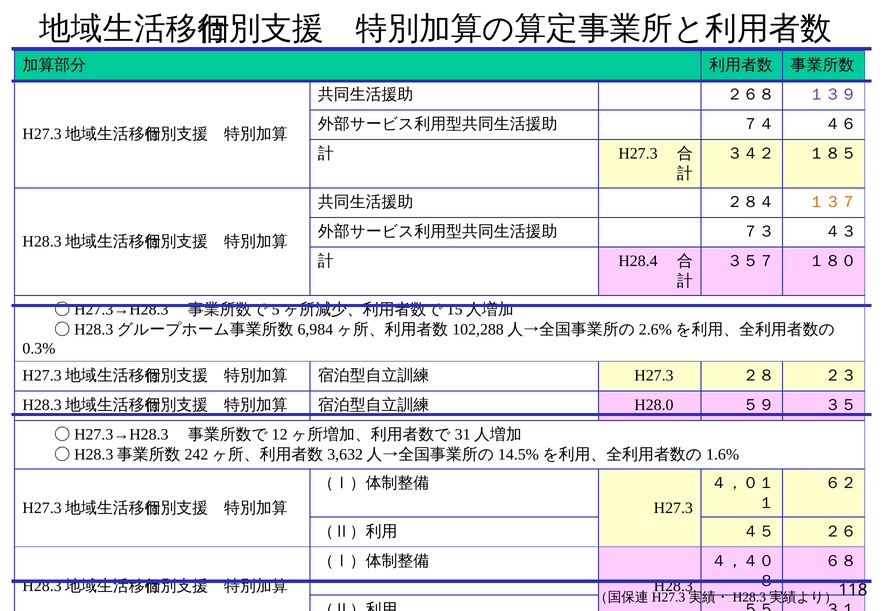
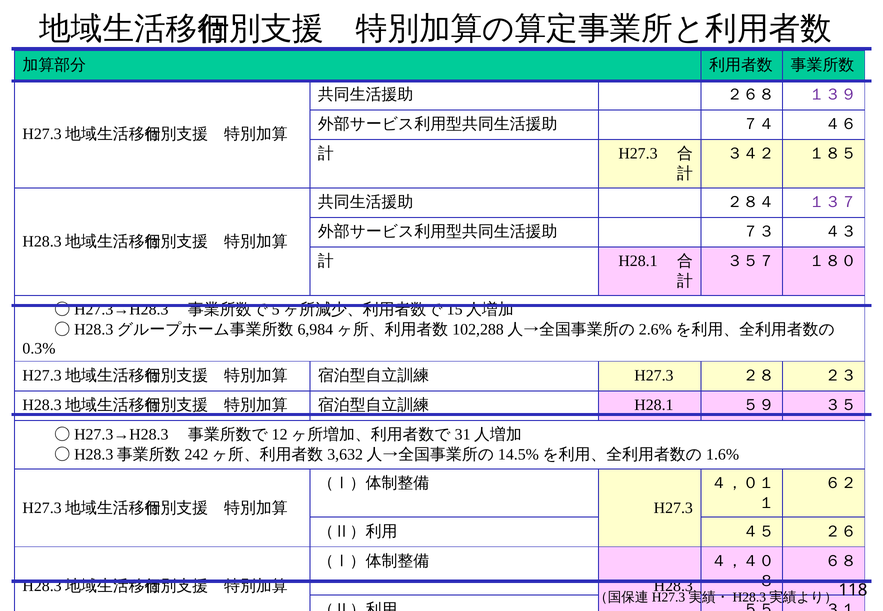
１３７ colour: orange -> purple (833, 202)
H28.4: H28.4 -> H28.1 (638, 261)
H28.0: H28.0 -> H28.1 (654, 405)
